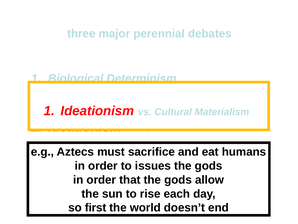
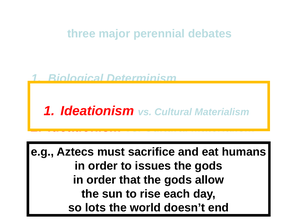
first: first -> lots (95, 207)
